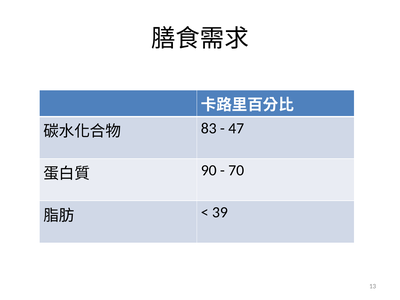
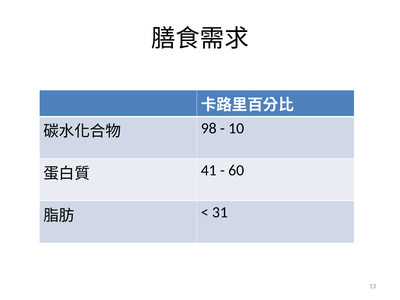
83: 83 -> 98 (209, 128)
47: 47 -> 10 (236, 128)
90: 90 -> 41 (209, 170)
70: 70 -> 60 (236, 170)
39: 39 -> 31 (220, 212)
